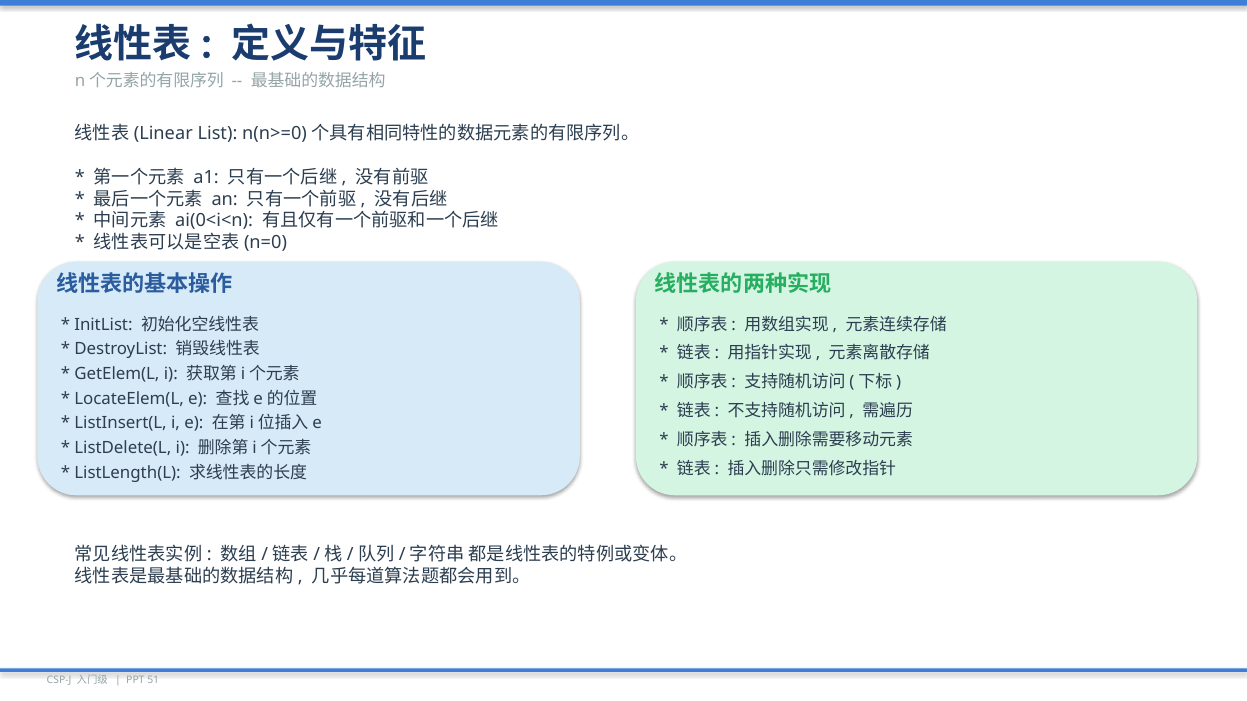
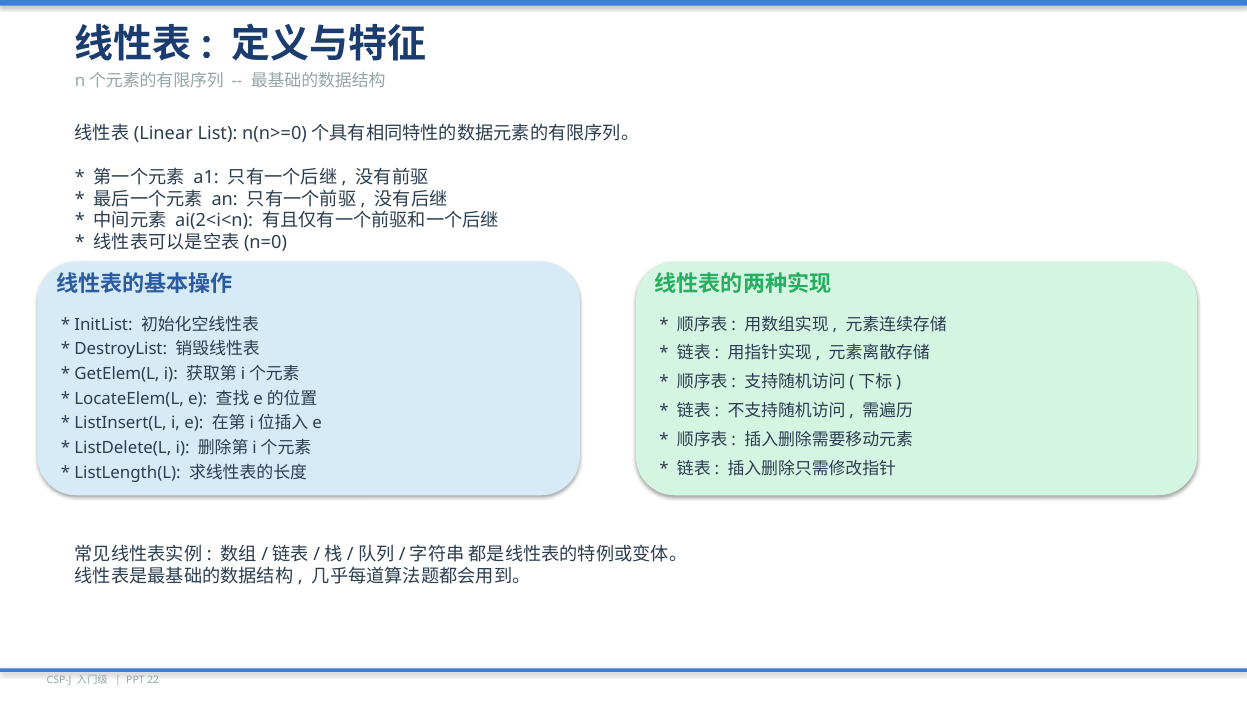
ai(0<i<n: ai(0<i<n -> ai(2<i<n (214, 221)
51: 51 -> 22 (153, 680)
